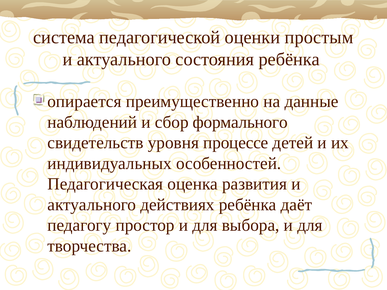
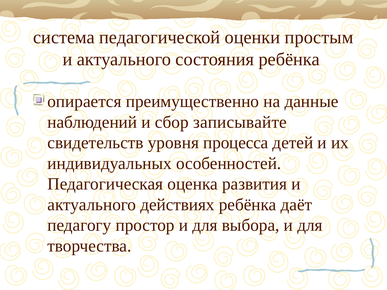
формального: формального -> записывайте (240, 122)
процессе: процессе -> процесса (236, 143)
